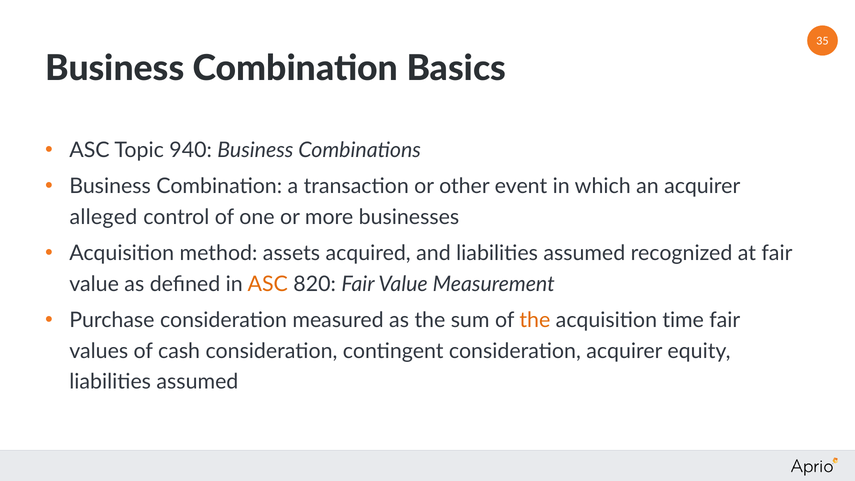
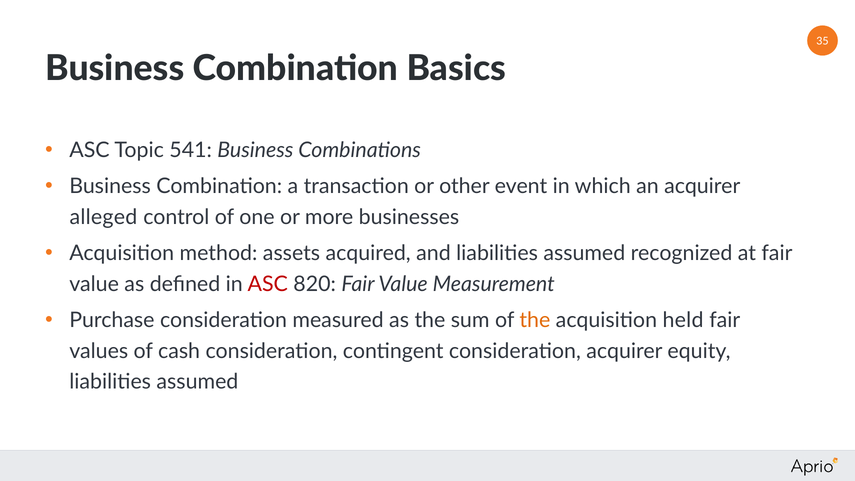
940: 940 -> 541 (191, 150)
ASC colour: orange -> red (268, 284)
time: time -> held (683, 320)
